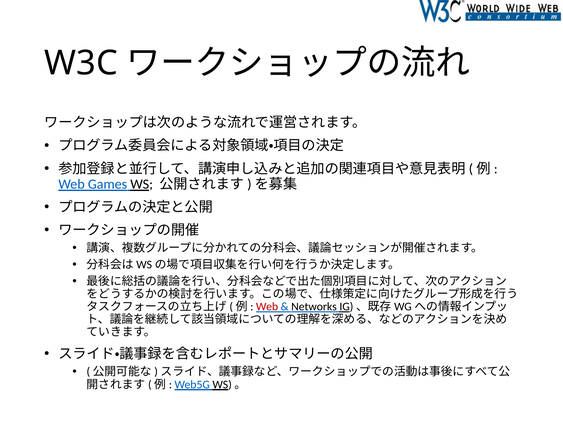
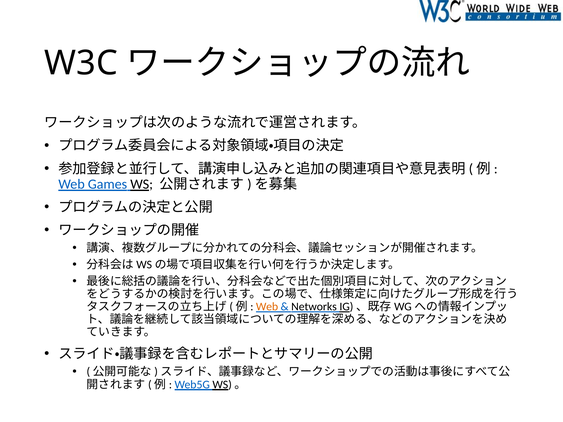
Web colour: red -> orange (267, 307)
